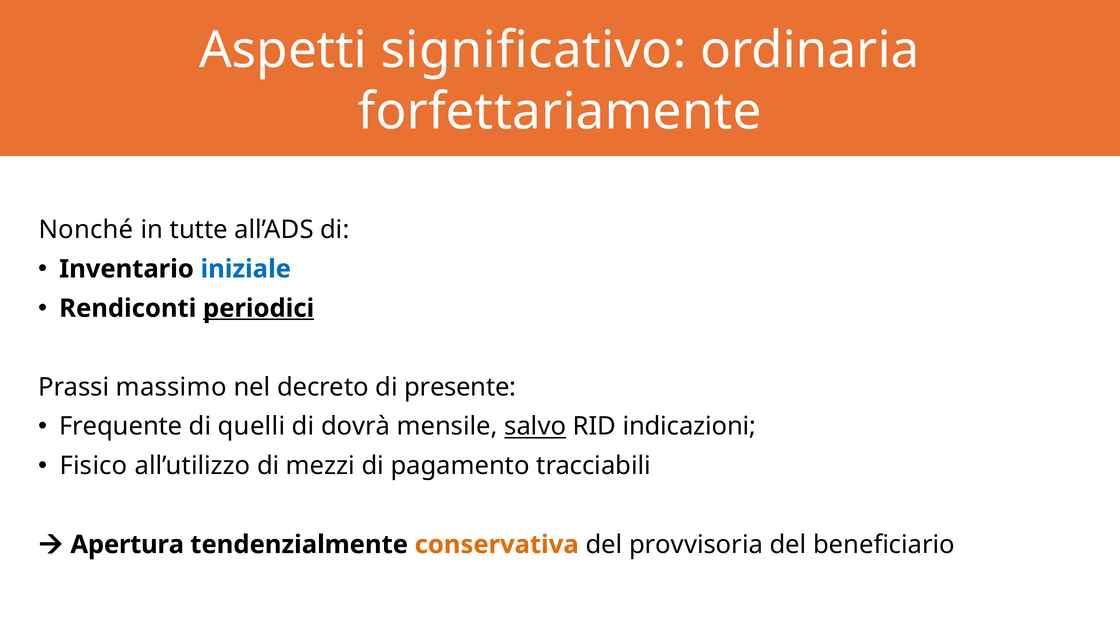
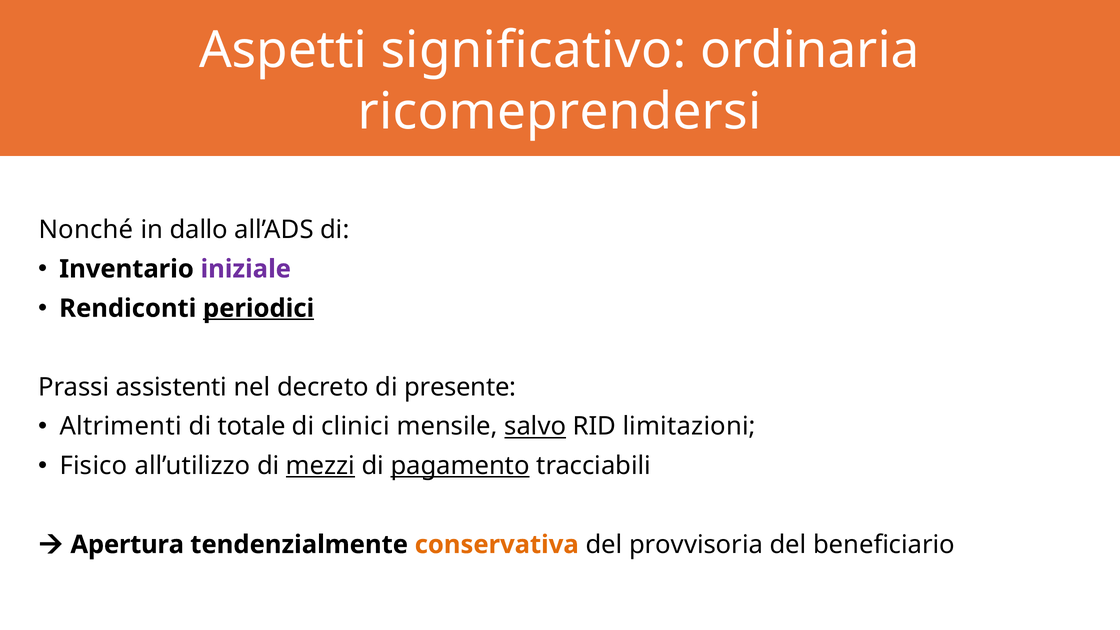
forfettariamente: forfettariamente -> ricomeprendersi (560, 112)
tutte: tutte -> dallo (199, 230)
iniziale colour: blue -> purple (246, 269)
massimo: massimo -> assistenti (171, 387)
Frequente: Frequente -> Altrimenti (121, 427)
quelli: quelli -> totale (252, 427)
dovrà: dovrà -> clinici (355, 427)
indicazioni: indicazioni -> limitazioni (689, 427)
mezzi underline: none -> present (320, 466)
pagamento underline: none -> present (460, 466)
